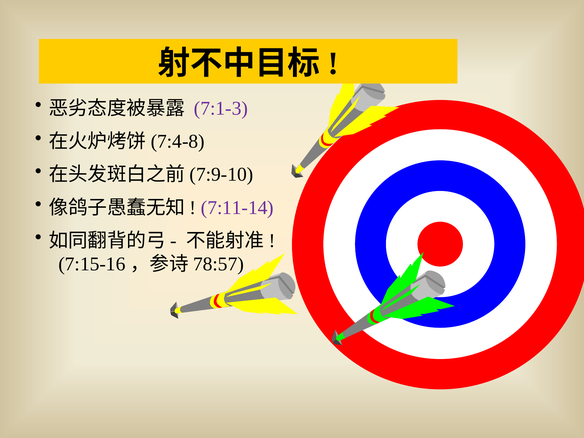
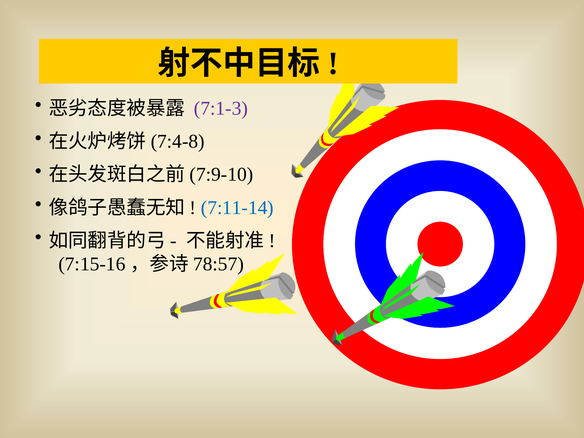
7:11-14 colour: purple -> blue (237, 208)
